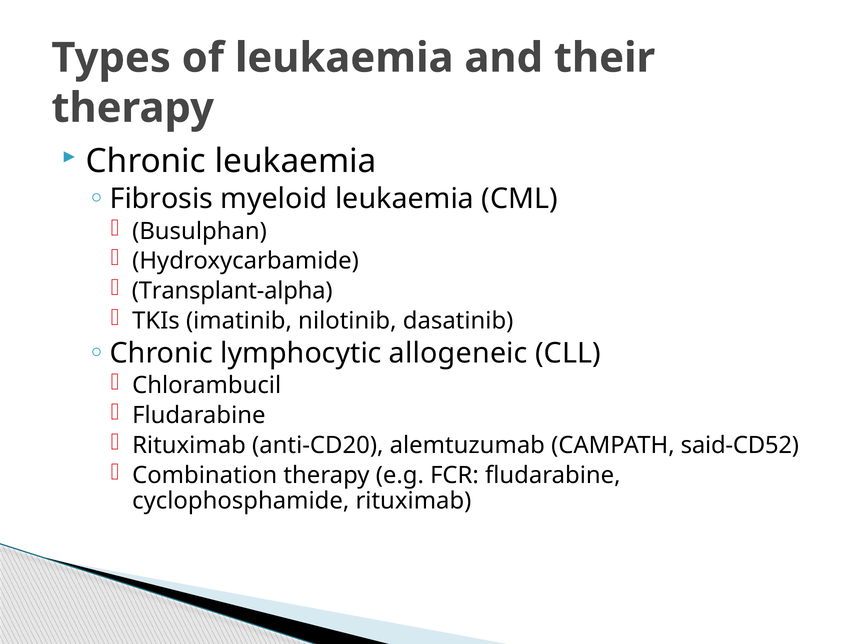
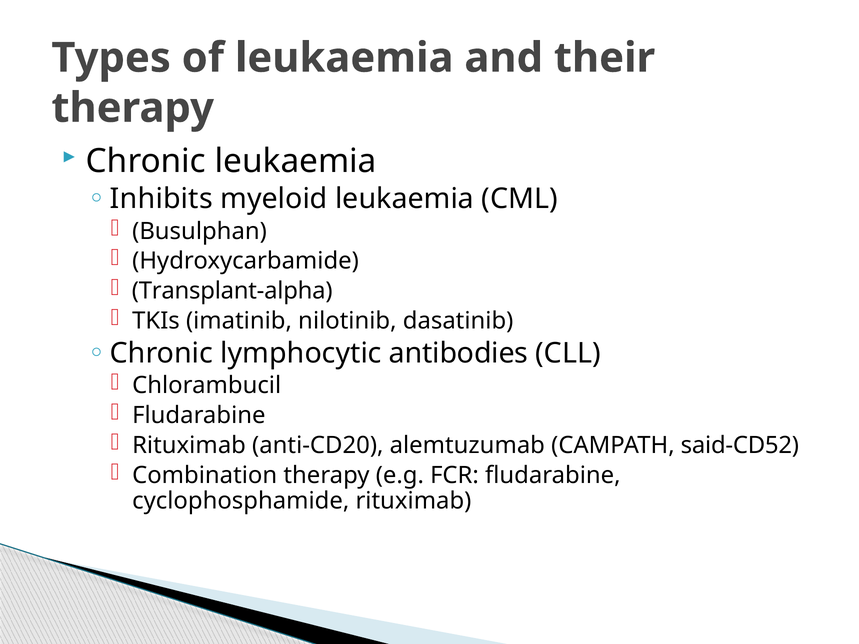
Fibrosis: Fibrosis -> Inhibits (161, 199)
allogeneic: allogeneic -> antibodies (459, 353)
